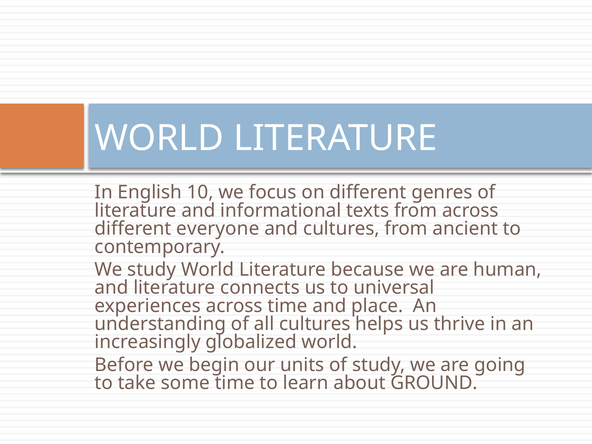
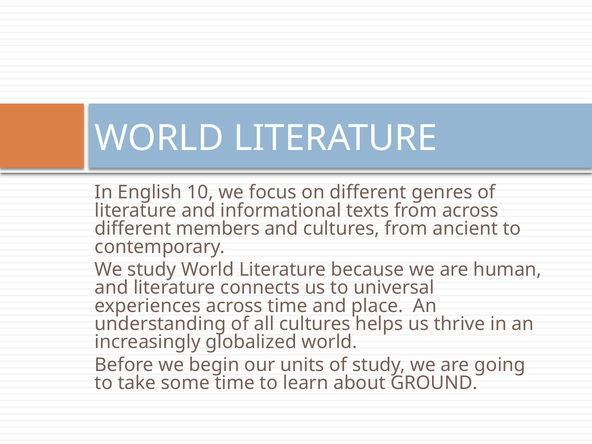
everyone: everyone -> members (218, 229)
